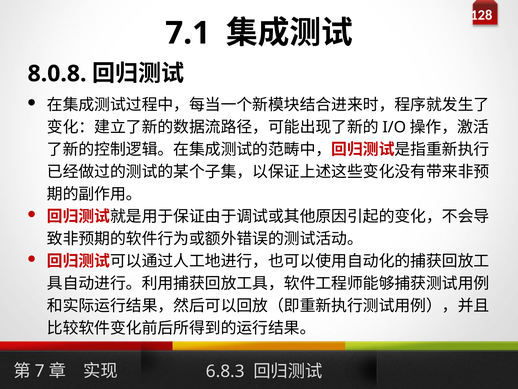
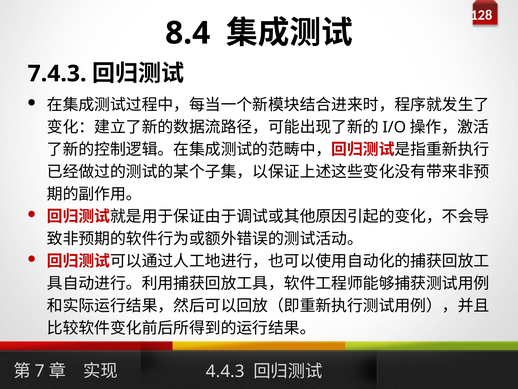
7.1: 7.1 -> 8.4 (188, 33)
8.0.8: 8.0.8 -> 7.4.3 (57, 74)
6.8.3: 6.8.3 -> 4.4.3 (225, 371)
